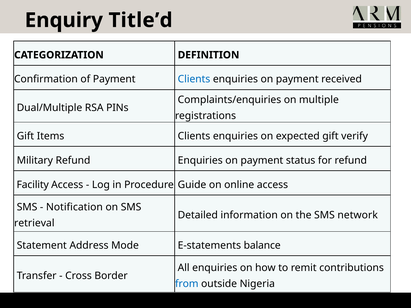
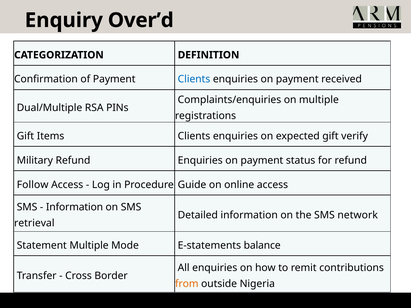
Title’d: Title’d -> Over’d (141, 20)
Facility: Facility -> Follow (33, 185)
Notification: Notification -> Information (75, 207)
Statement Address: Address -> Multiple (89, 246)
from colour: blue -> orange (187, 284)
